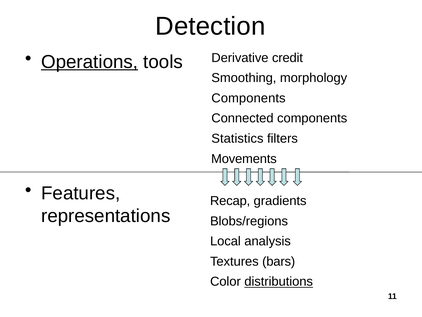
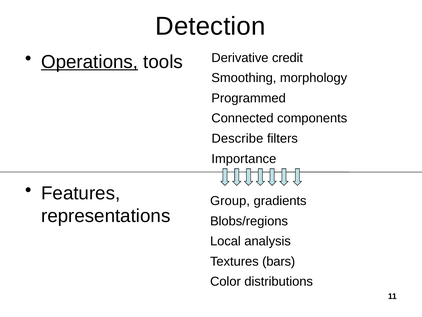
Components: Components -> Programmed (249, 98)
Statistics: Statistics -> Describe (237, 138)
Movements: Movements -> Importance (244, 158)
Recap: Recap -> Group (230, 201)
distributions underline: present -> none (279, 281)
